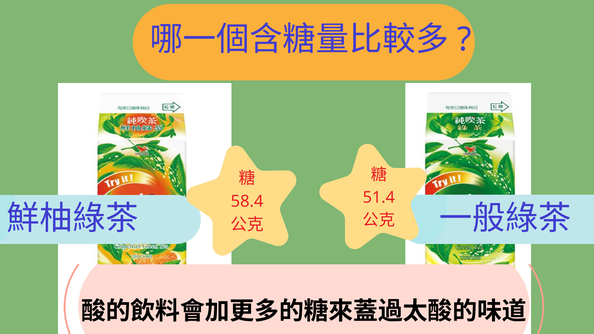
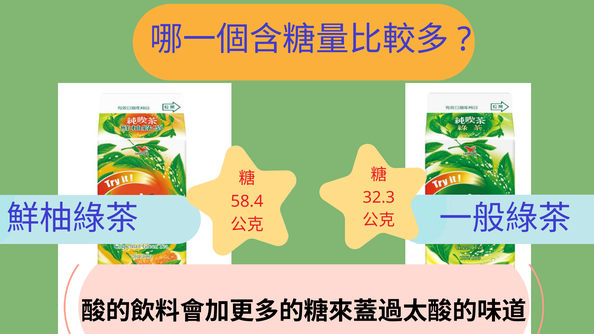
51.4: 51.4 -> 32.3 (379, 197)
